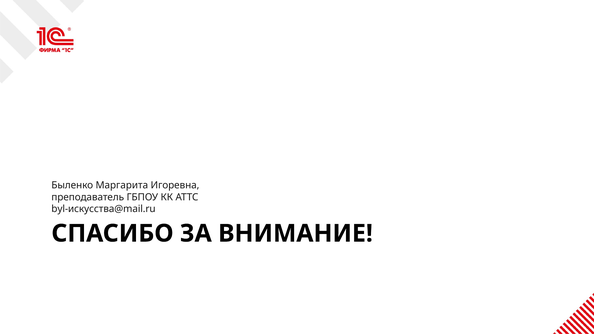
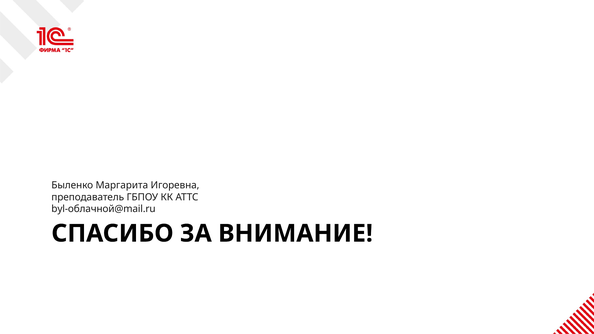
byl-искусства@mail.ru: byl-искусства@mail.ru -> byl-облачной@mail.ru (103, 209)
